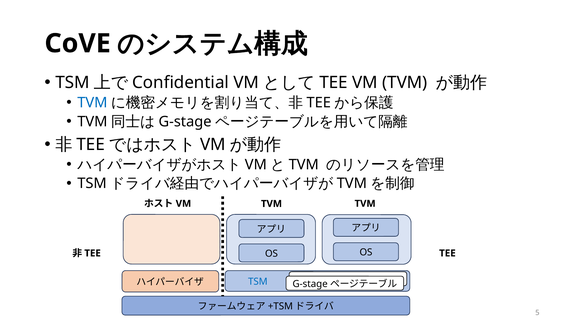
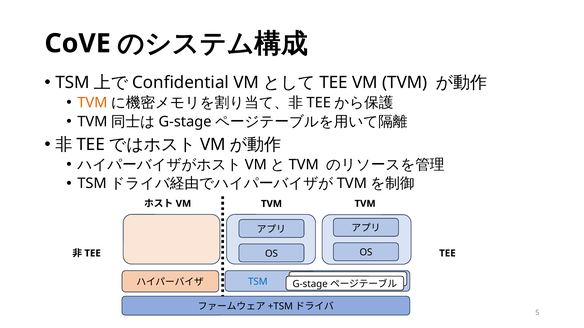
TVM colour: blue -> orange (92, 103)
